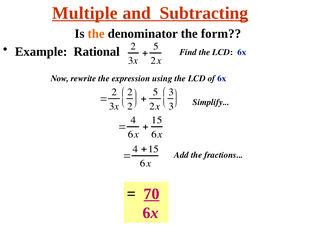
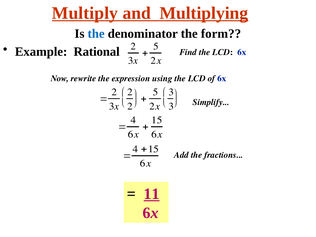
Multiple: Multiple -> Multiply (85, 13)
Subtracting: Subtracting -> Multiplying (204, 13)
the colour: orange -> blue (96, 34)
70: 70 -> 11 (152, 194)
